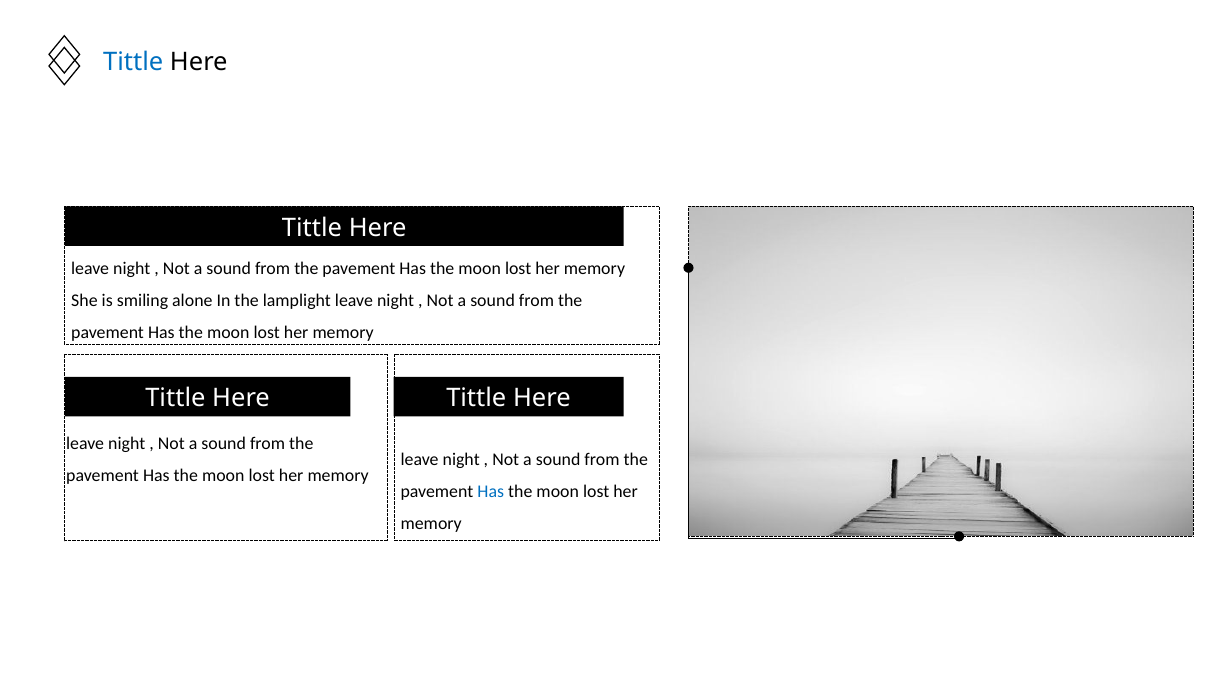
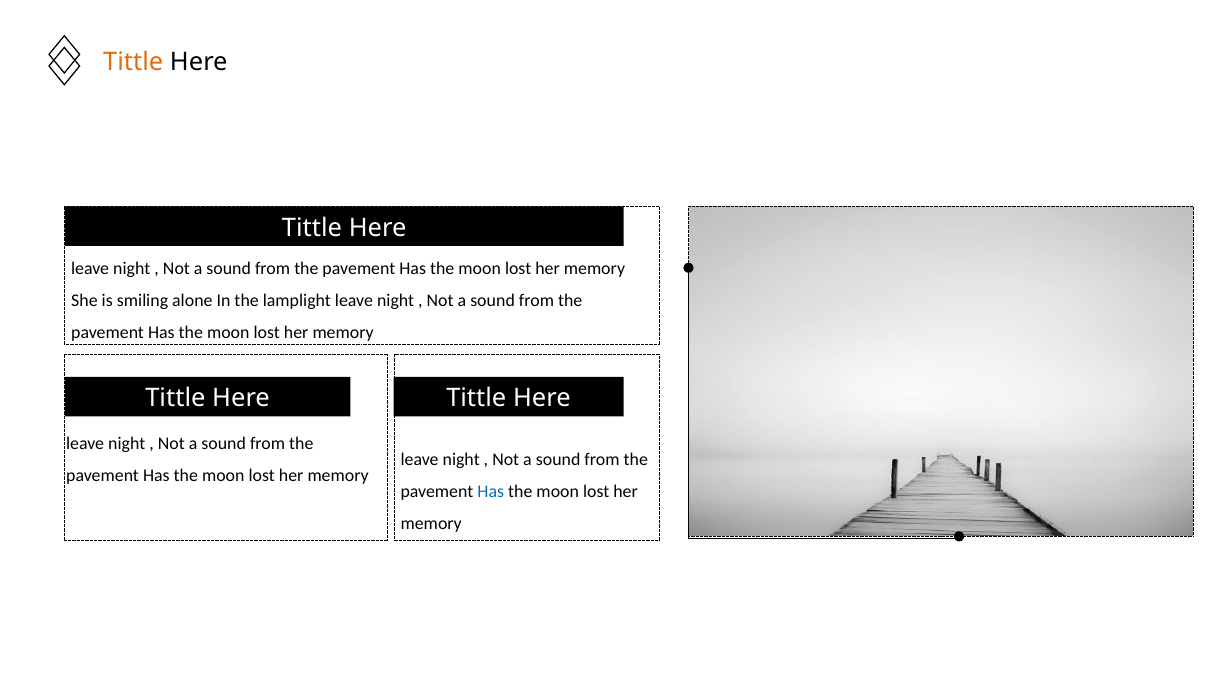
Tittle colour: blue -> orange (133, 62)
